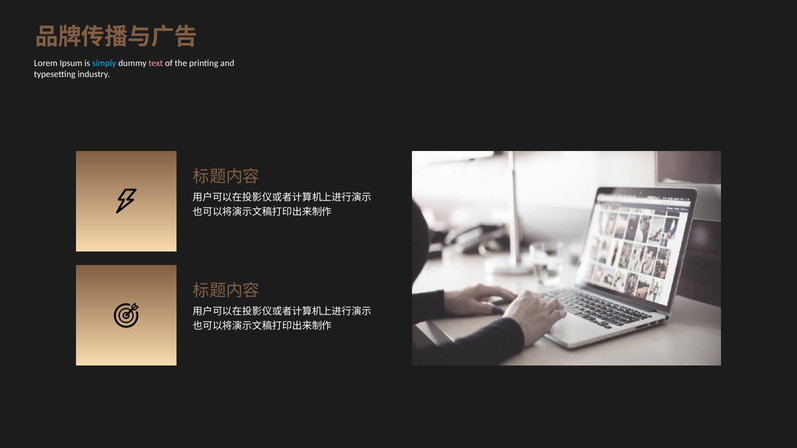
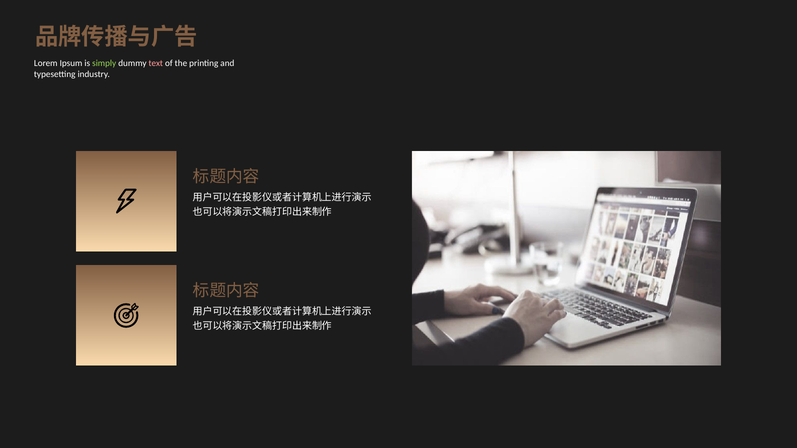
simply colour: light blue -> light green (104, 63)
